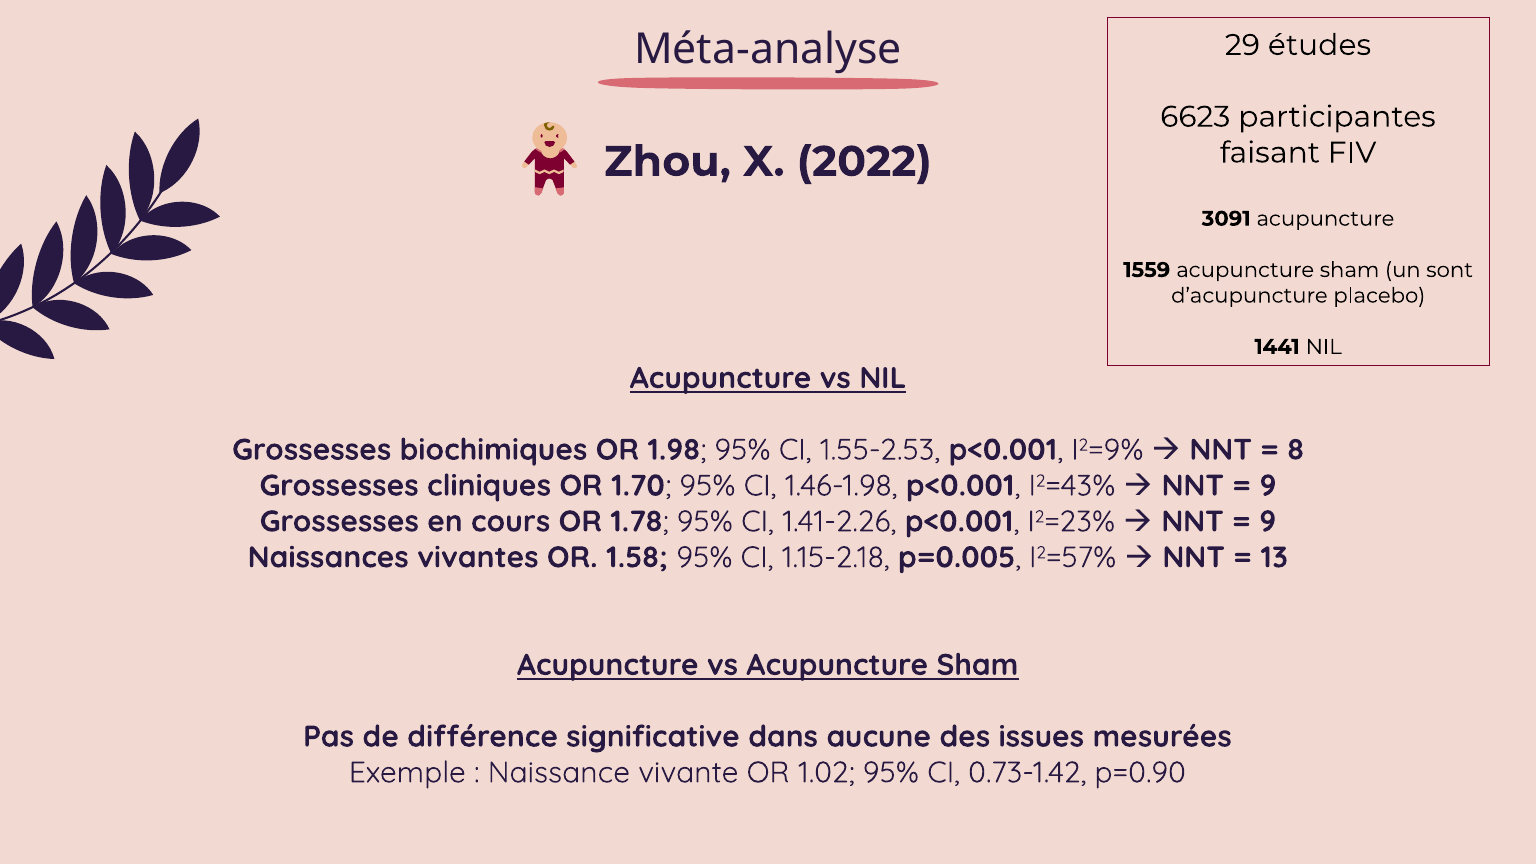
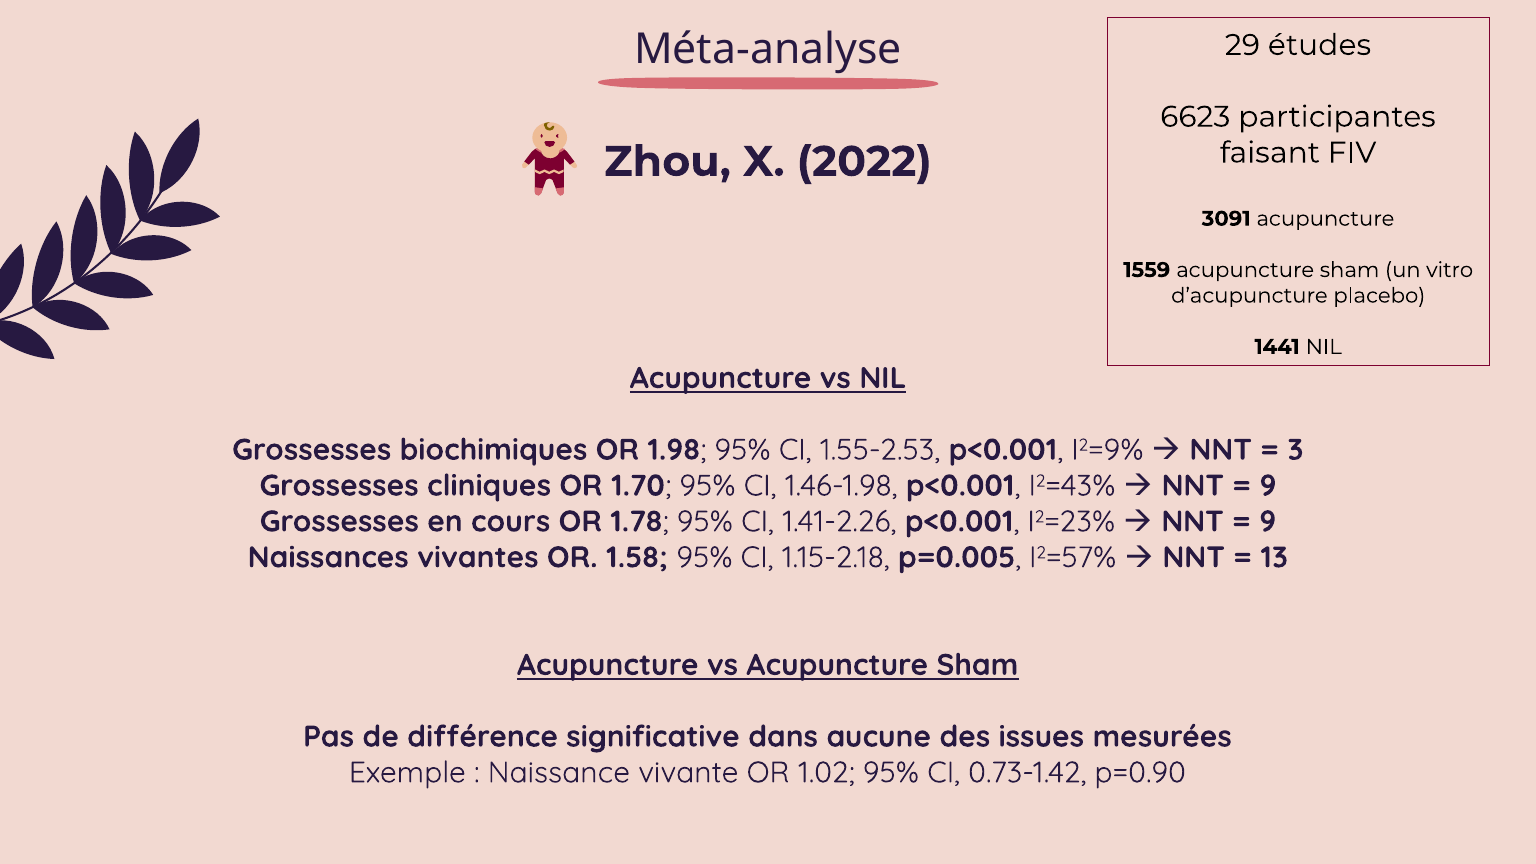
sont: sont -> vitro (1450, 270)
8: 8 -> 3 (1295, 450)
